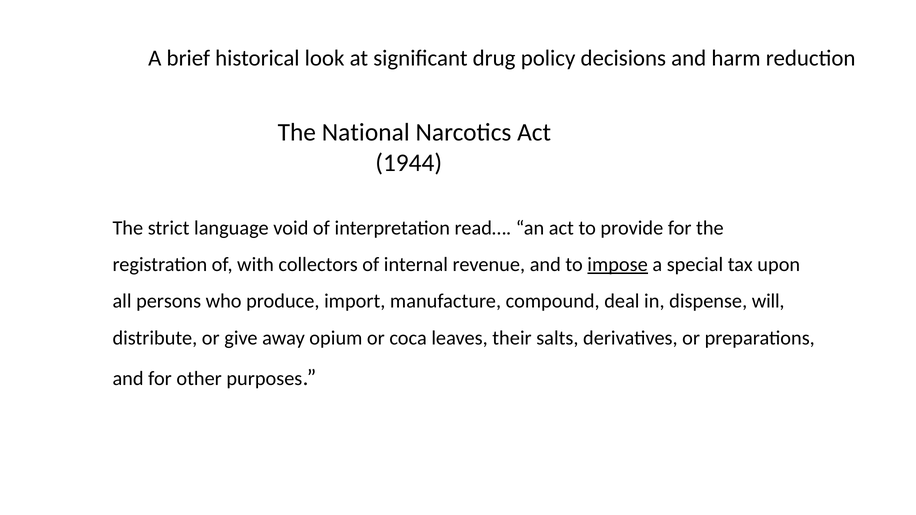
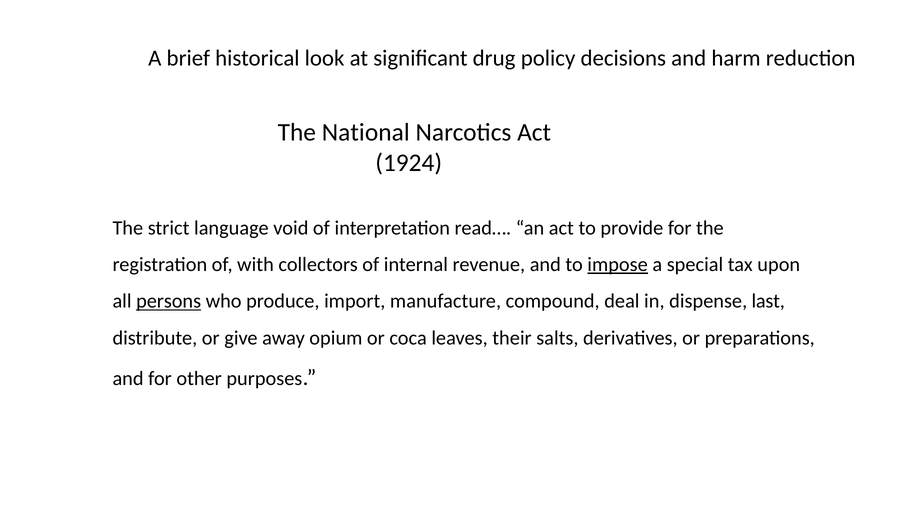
1944: 1944 -> 1924 (409, 163)
persons underline: none -> present (169, 301)
will: will -> last (768, 301)
